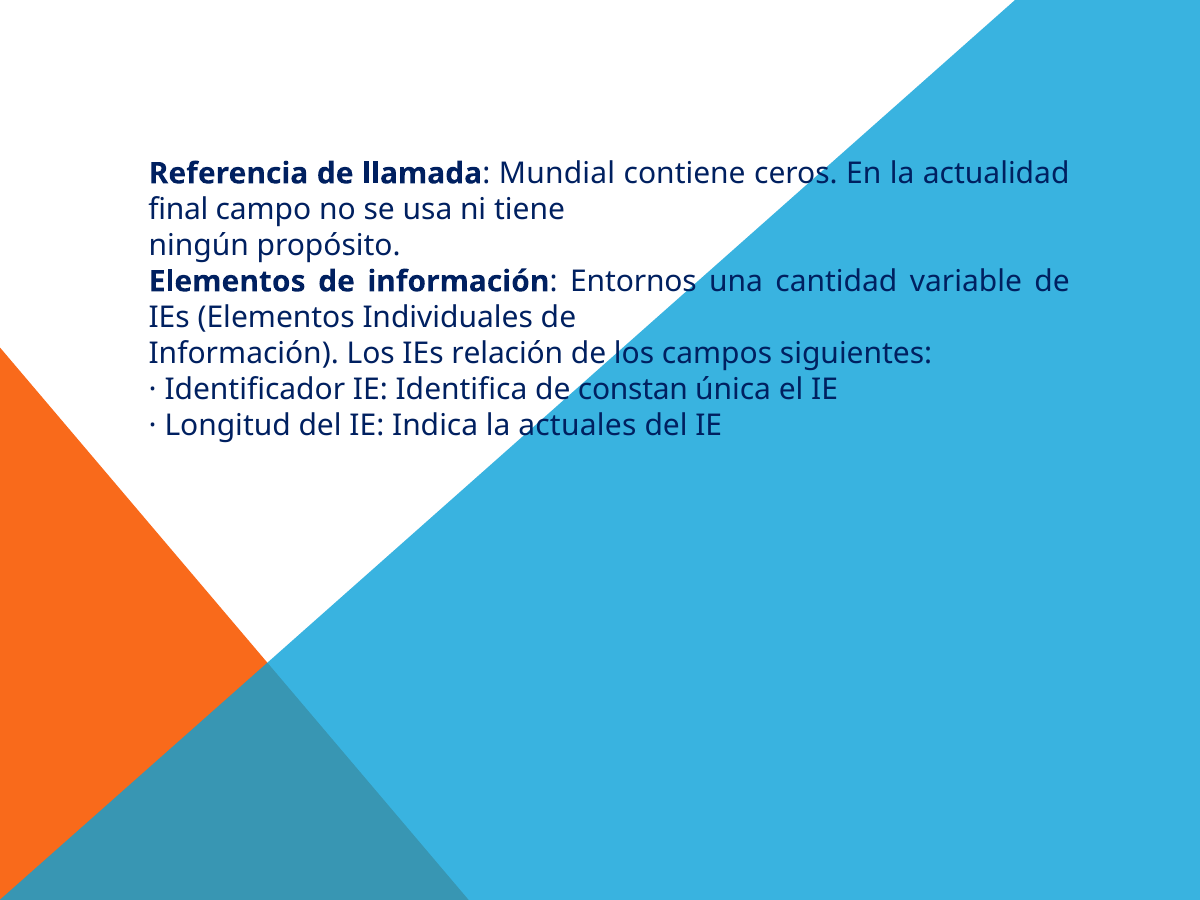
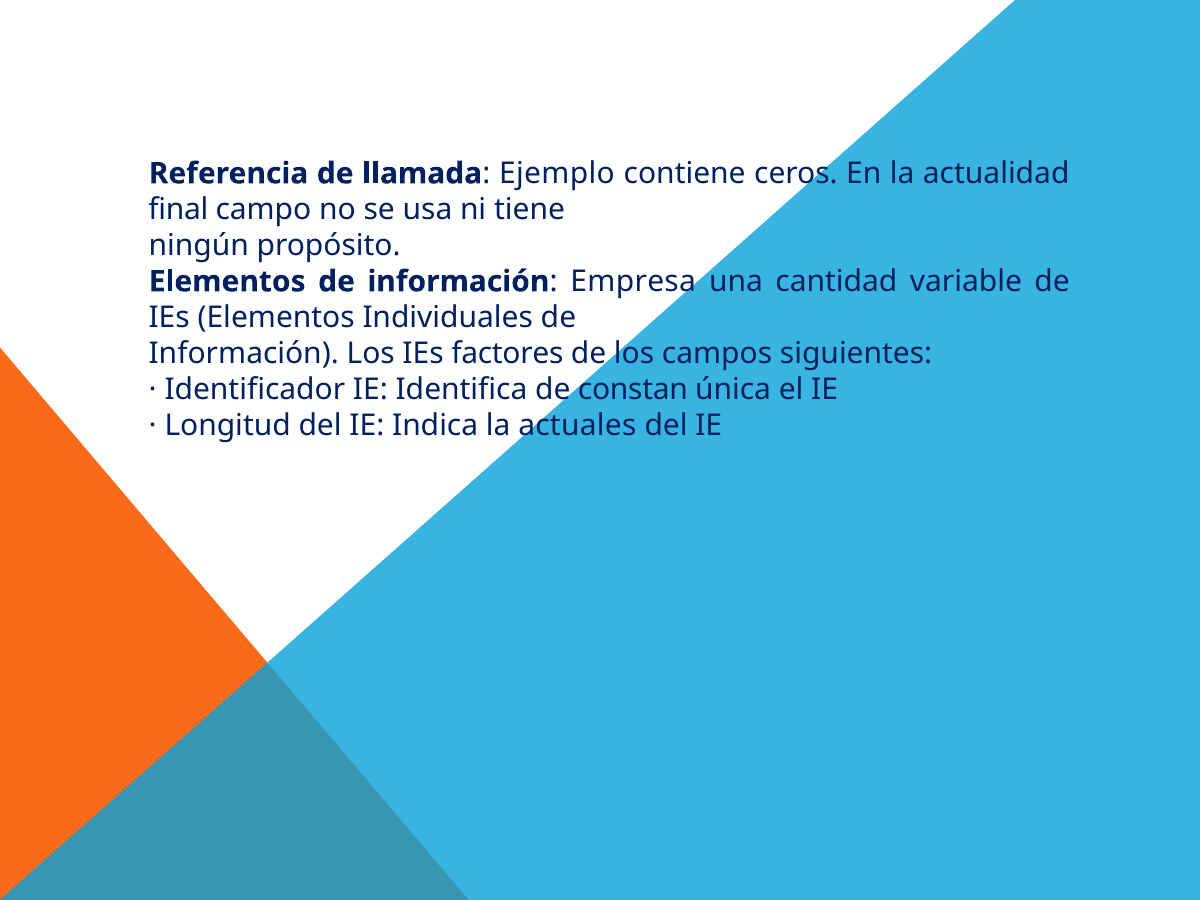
Mundial: Mundial -> Ejemplo (557, 174)
Entornos: Entornos -> Empresa (633, 282)
relación: relación -> factores (507, 354)
